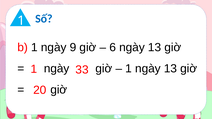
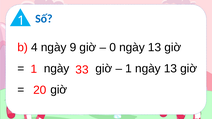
b 1: 1 -> 4 (34, 47)
6: 6 -> 0 (113, 47)
